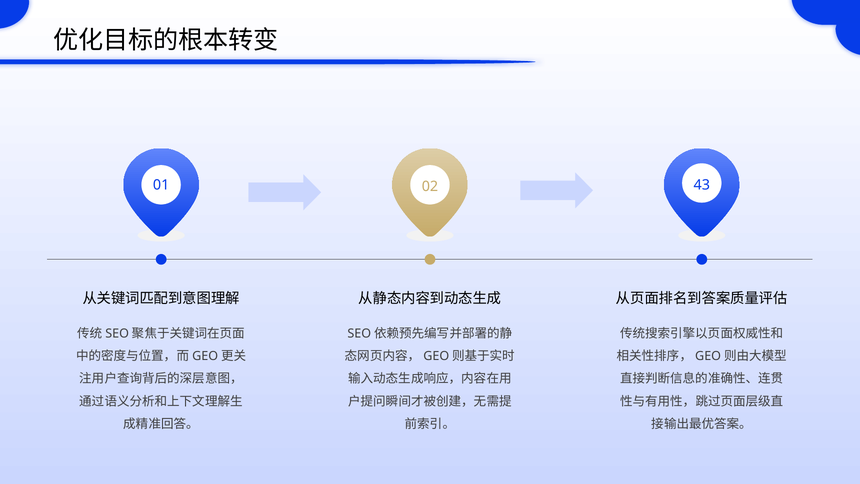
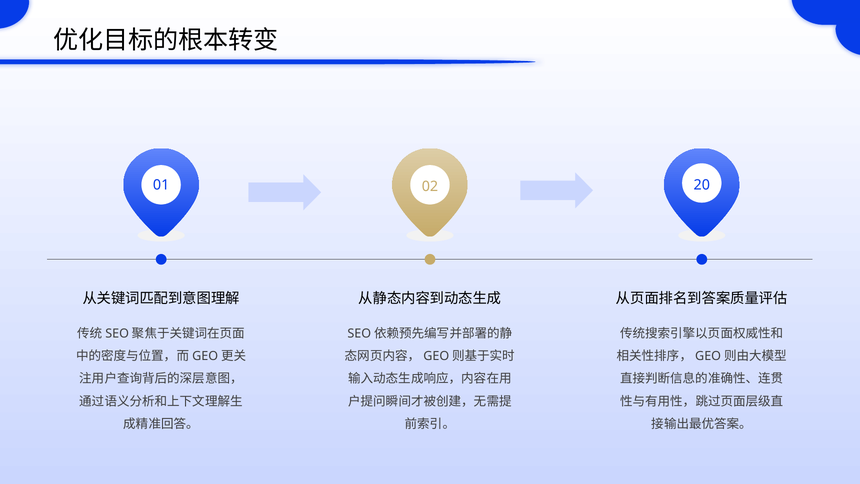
43: 43 -> 20 (702, 185)
